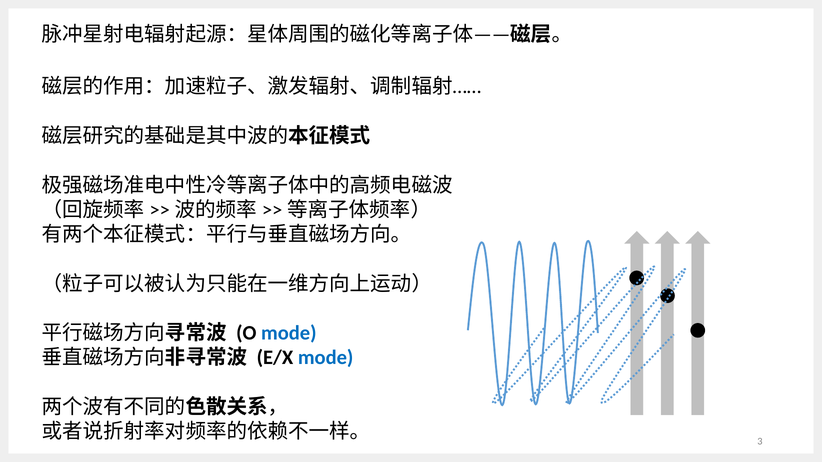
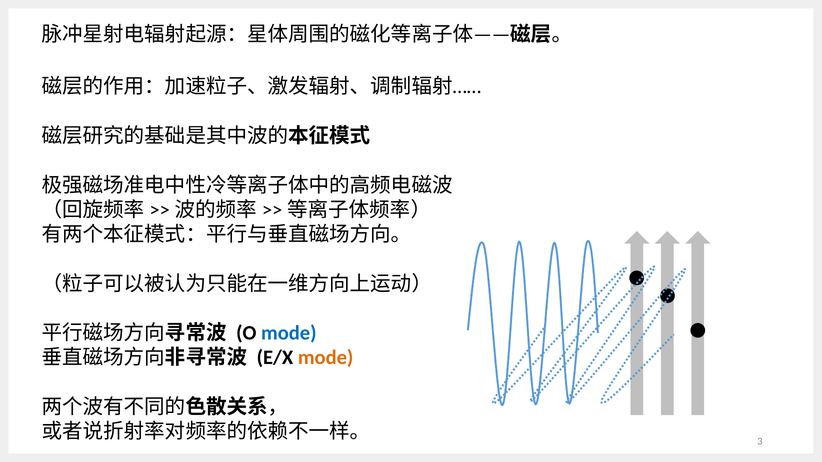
mode colour: blue -> orange (326, 358)
